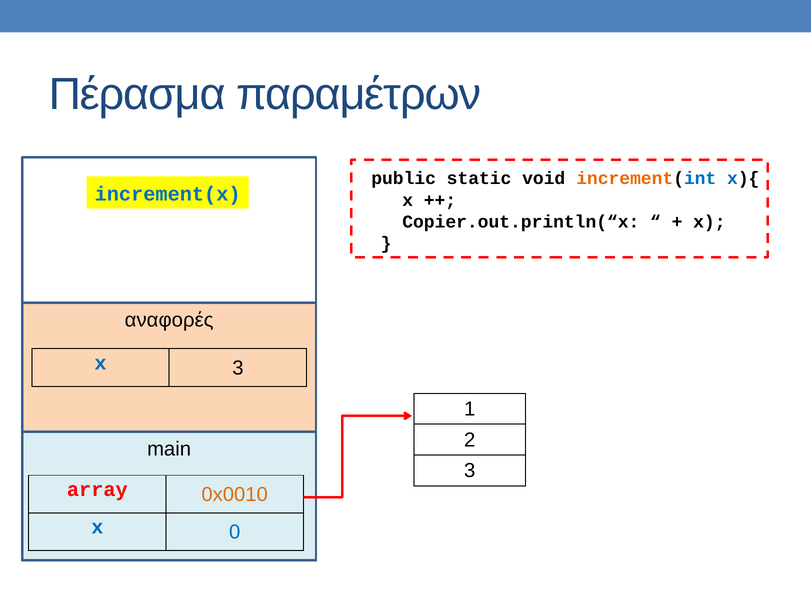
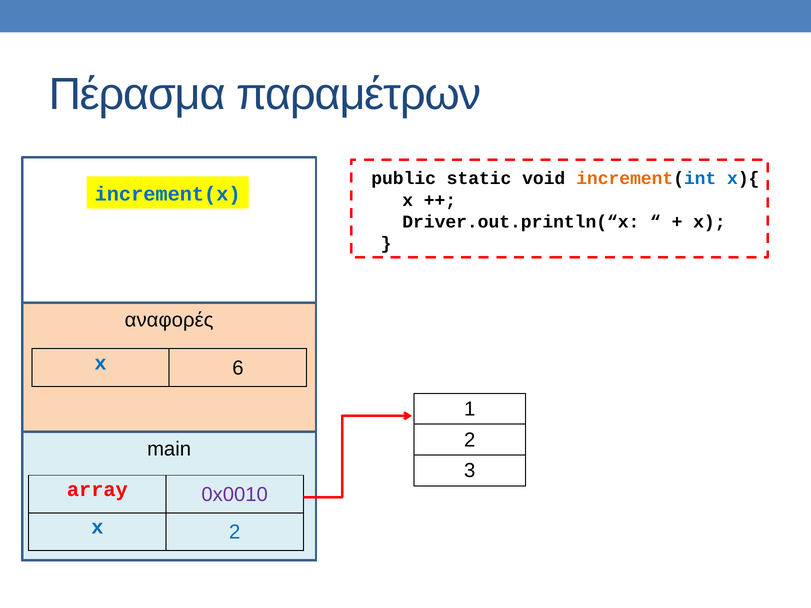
Copier.out.println(“x: Copier.out.println(“x -> Driver.out.println(“x (521, 222)
x 3: 3 -> 6 (238, 368)
0x0010 colour: orange -> purple (235, 495)
x 0: 0 -> 2 (235, 532)
